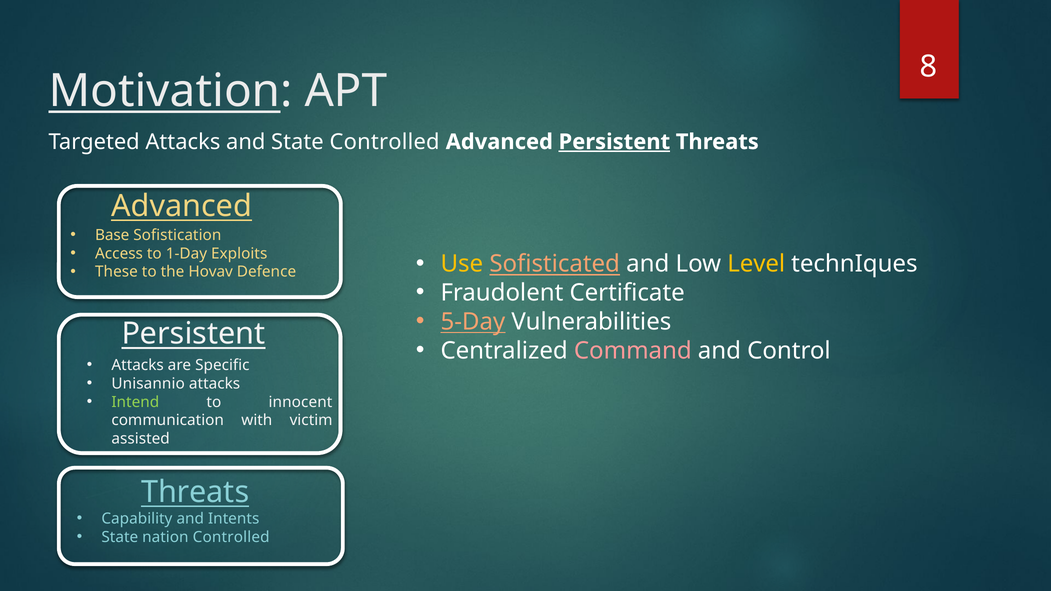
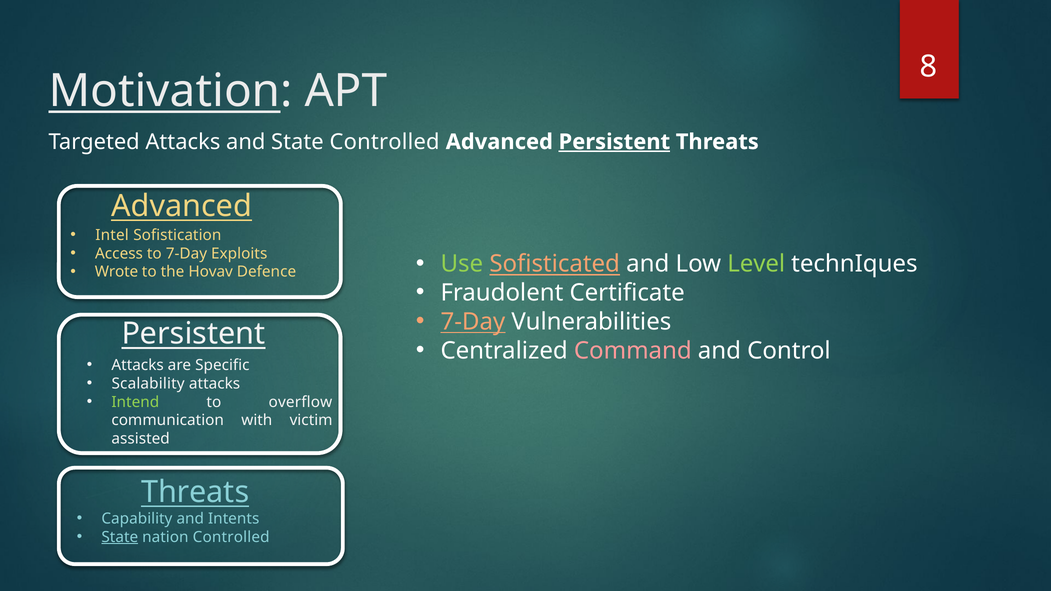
Base: Base -> Intel (112, 235)
to 1-Day: 1-Day -> 7-Day (186, 254)
Use colour: yellow -> light green (462, 264)
Level colour: yellow -> light green (756, 264)
These: These -> Wrote (117, 272)
5-Day: 5-Day -> 7-Day (473, 322)
Unisannio: Unisannio -> Scalability (148, 384)
innocent: innocent -> overflow (300, 402)
State underline: none -> present (120, 537)
